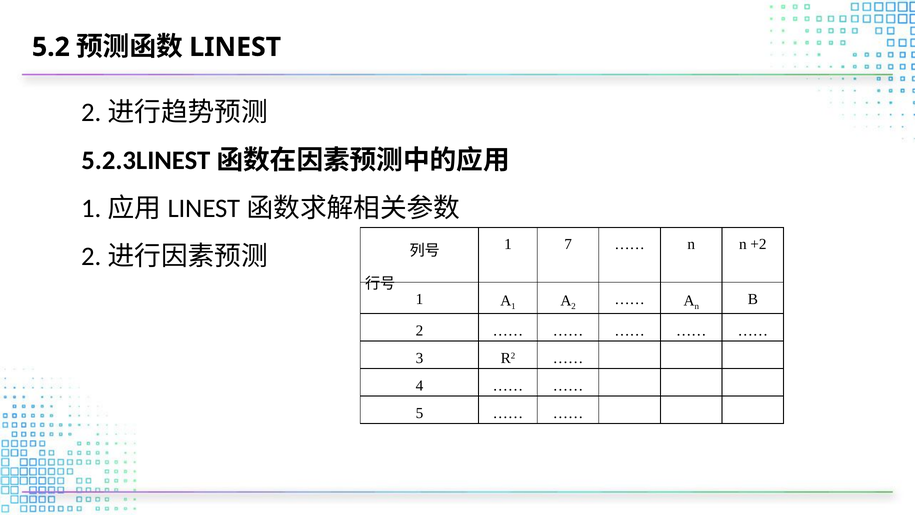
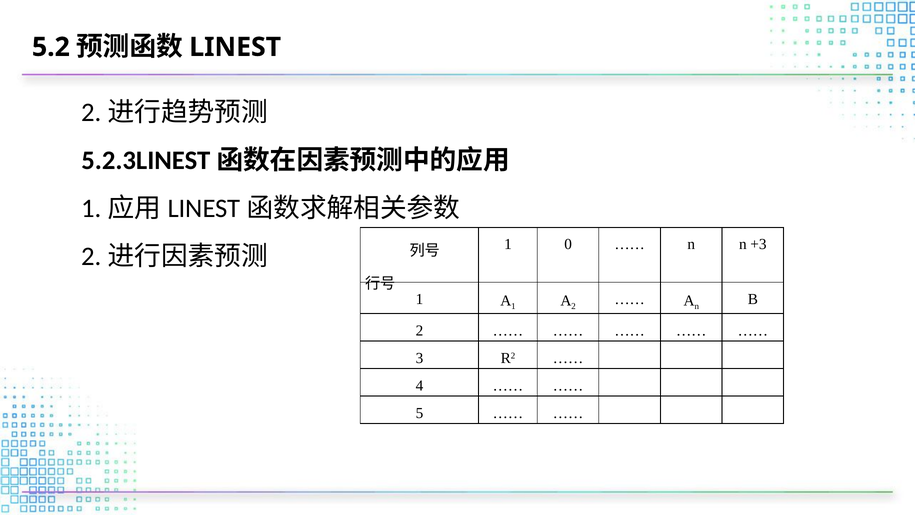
7: 7 -> 0 (568, 244)
+2: +2 -> +3 (758, 244)
